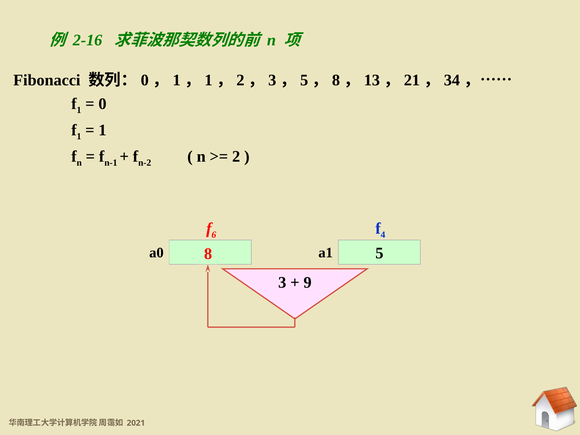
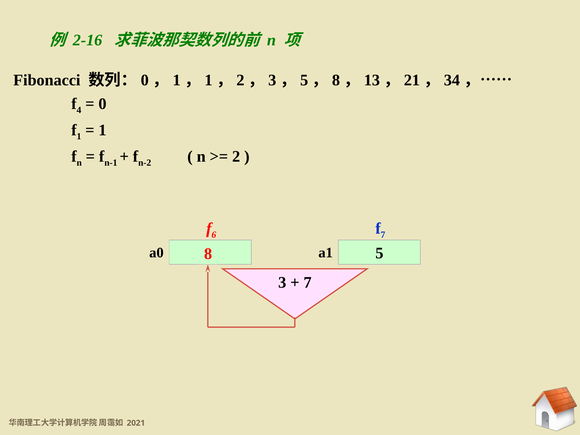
1: 1 -> 4 (79, 110)
4: 4 -> 7 (383, 235)
9: 9 -> 7 (308, 282)
